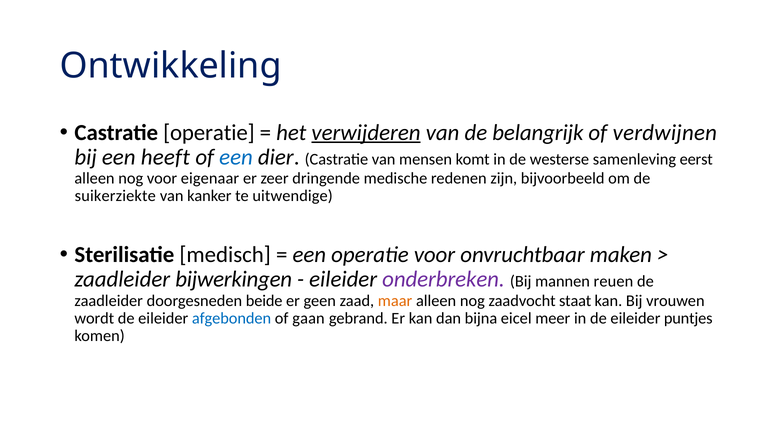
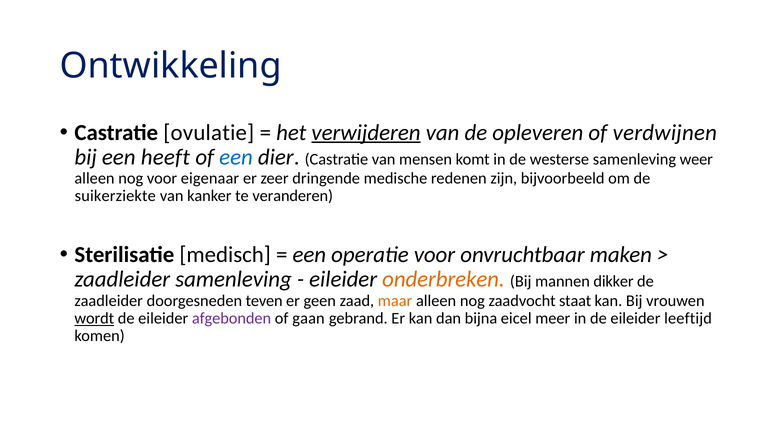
Castratie operatie: operatie -> ovulatie (209, 133)
belangrijk: belangrijk -> opleveren (538, 133)
eerst: eerst -> weer (696, 159)
uitwendige: uitwendige -> veranderen (293, 196)
zaadleider bijwerkingen: bijwerkingen -> samenleving (234, 279)
onderbreken colour: purple -> orange (443, 279)
reuen: reuen -> dikker (614, 282)
beide: beide -> teven (264, 301)
wordt underline: none -> present (94, 318)
afgebonden colour: blue -> purple (232, 318)
puntjes: puntjes -> leeftijd (688, 318)
